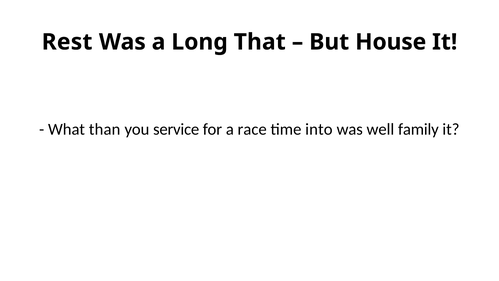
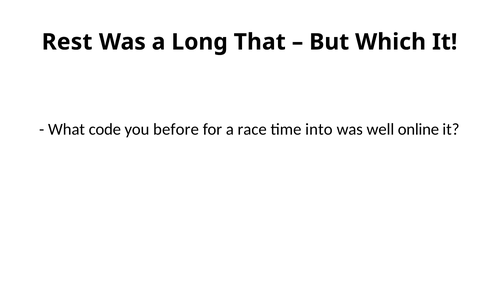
House: House -> Which (391, 42)
than: than -> code (105, 129)
service: service -> before (176, 129)
family: family -> online (418, 129)
